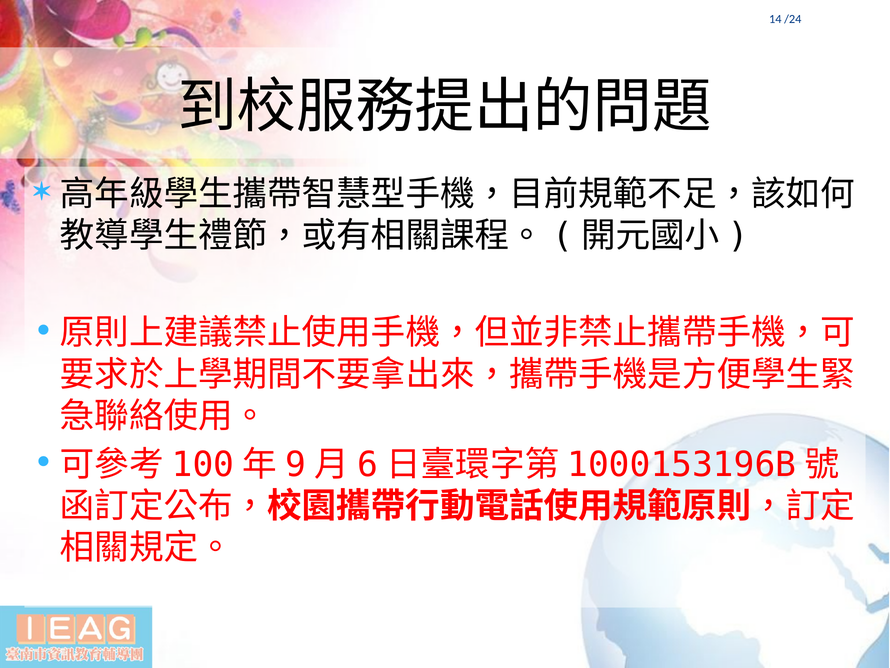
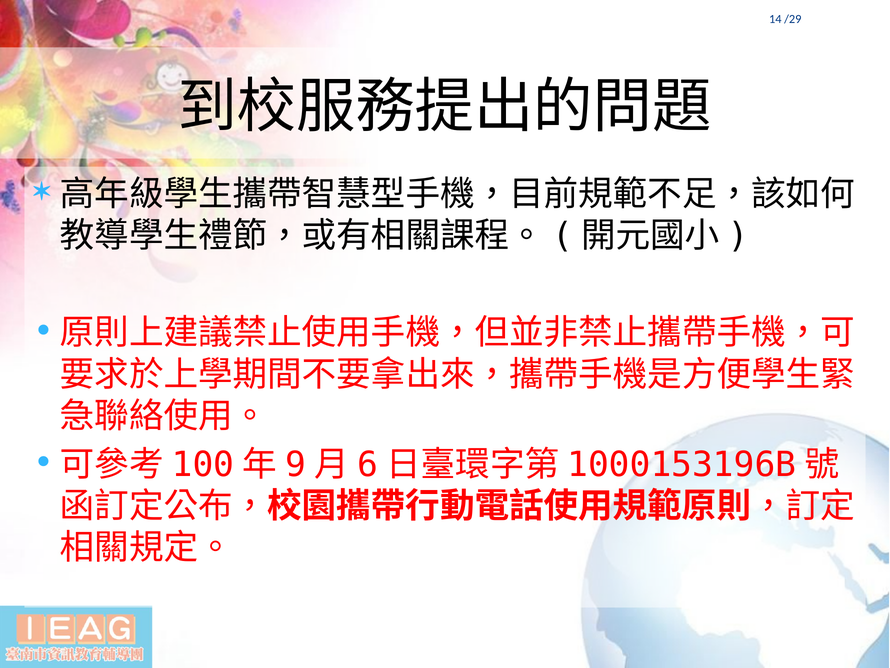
/24: /24 -> /29 (793, 19)
